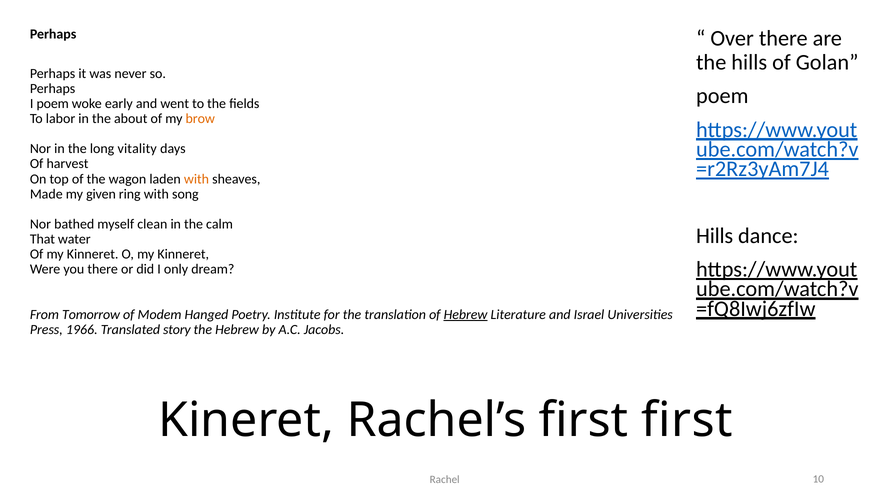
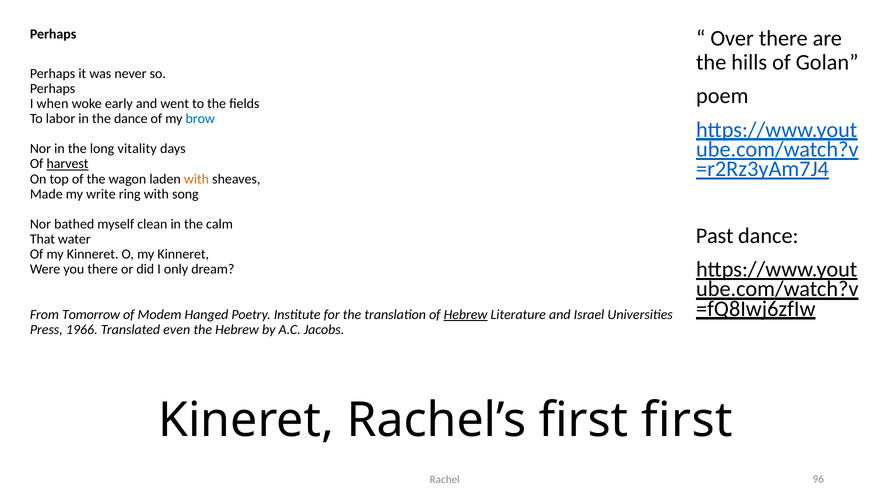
I poem: poem -> when (53, 104)
the about: about -> dance (131, 119)
brow colour: orange -> blue (200, 119)
harvest underline: none -> present (68, 164)
given: given -> write (101, 194)
Hills: Hills -> Past (715, 236)
story: story -> even (177, 329)
10: 10 -> 96 (818, 479)
